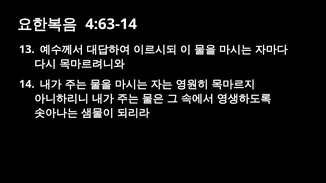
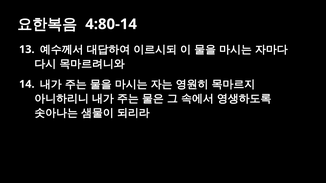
4:63-14: 4:63-14 -> 4:80-14 (111, 24)
